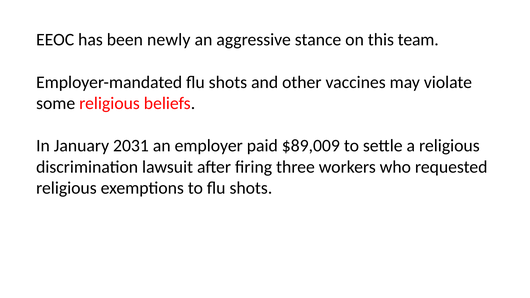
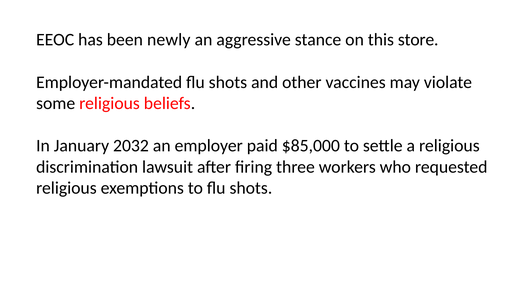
team: team -> store (418, 40)
2031: 2031 -> 2032 (131, 146)
$89,009: $89,009 -> $85,000 (311, 146)
